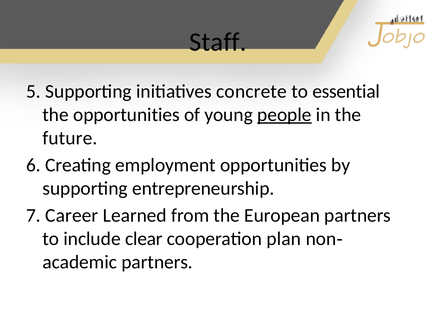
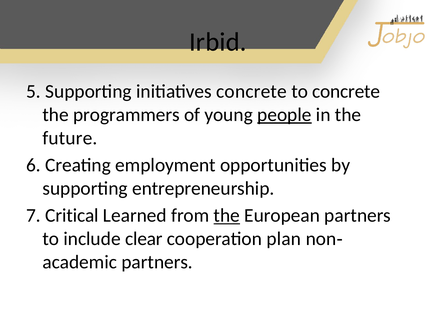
Staff: Staff -> Irbid (218, 42)
to essential: essential -> concrete (346, 91)
the opportunities: opportunities -> programmers (126, 115)
Career: Career -> Critical (72, 216)
the underline: none -> present (227, 216)
